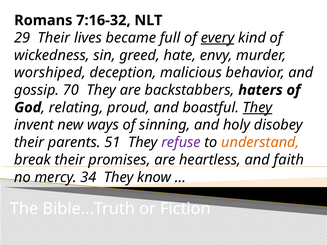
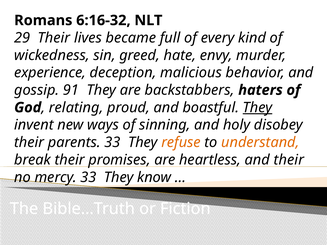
7:16-32: 7:16-32 -> 6:16-32 (103, 20)
every underline: present -> none (218, 38)
worshiped: worshiped -> experience (50, 73)
70: 70 -> 91 (71, 90)
parents 51: 51 -> 33 (112, 143)
refuse colour: purple -> orange (181, 143)
and faith: faith -> their (289, 160)
mercy 34: 34 -> 33 (88, 177)
